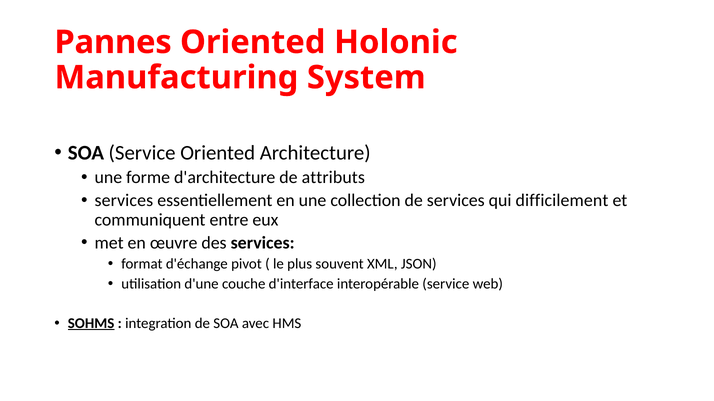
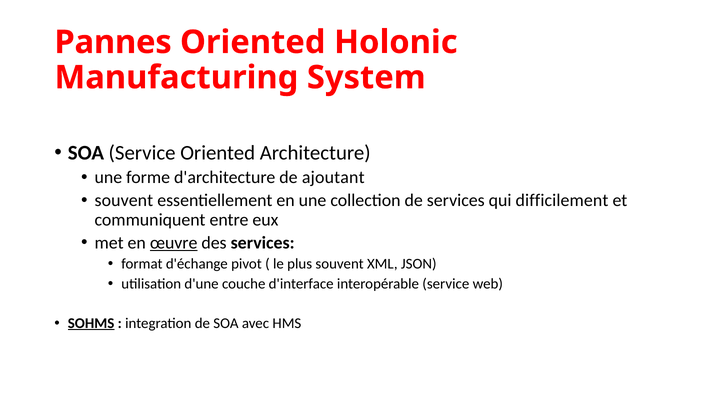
attributs: attributs -> ajoutant (333, 178)
services: services -> souvent (124, 201)
œuvre underline: none -> present (174, 243)
